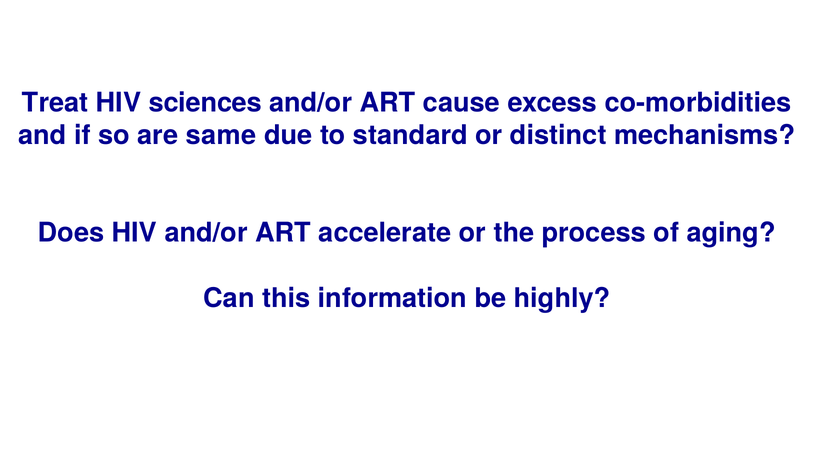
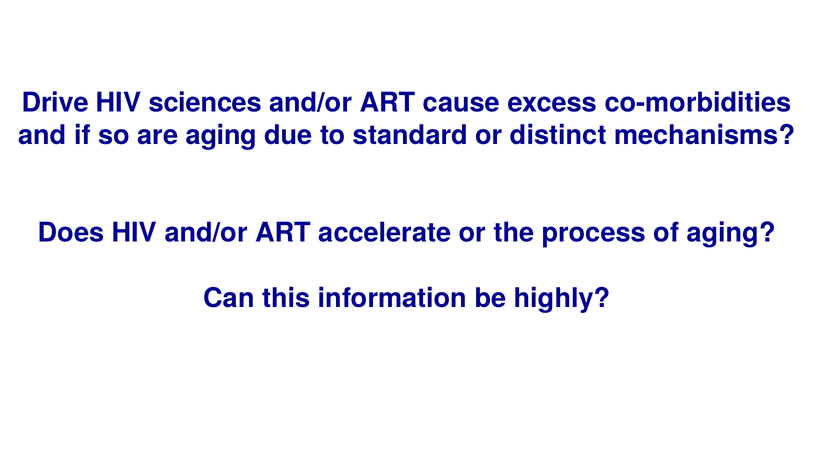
Treat: Treat -> Drive (55, 103)
are same: same -> aging (221, 135)
